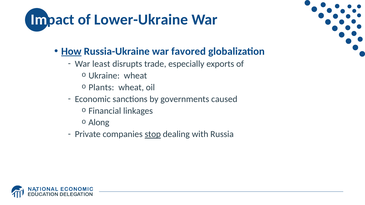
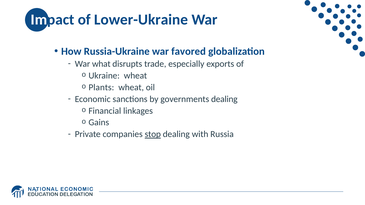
How underline: present -> none (71, 51)
least: least -> what (101, 64)
governments caused: caused -> dealing (224, 99)
Along: Along -> Gains (99, 123)
